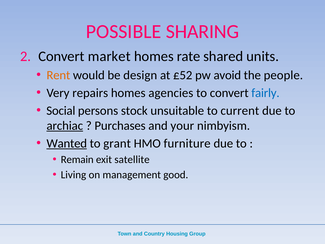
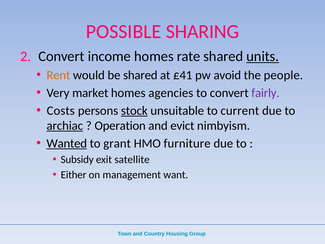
market: market -> income (109, 56)
units underline: none -> present (263, 56)
be design: design -> shared (140, 75)
£52: £52 -> £41 (183, 75)
repairs: repairs -> market (90, 93)
fairly colour: blue -> purple (265, 93)
Social: Social -> Costs (61, 110)
stock underline: none -> present (134, 110)
Purchases: Purchases -> Operation (120, 126)
your: your -> evict (182, 126)
Remain: Remain -> Subsidy (77, 159)
Living: Living -> Either (74, 175)
good: good -> want (176, 175)
